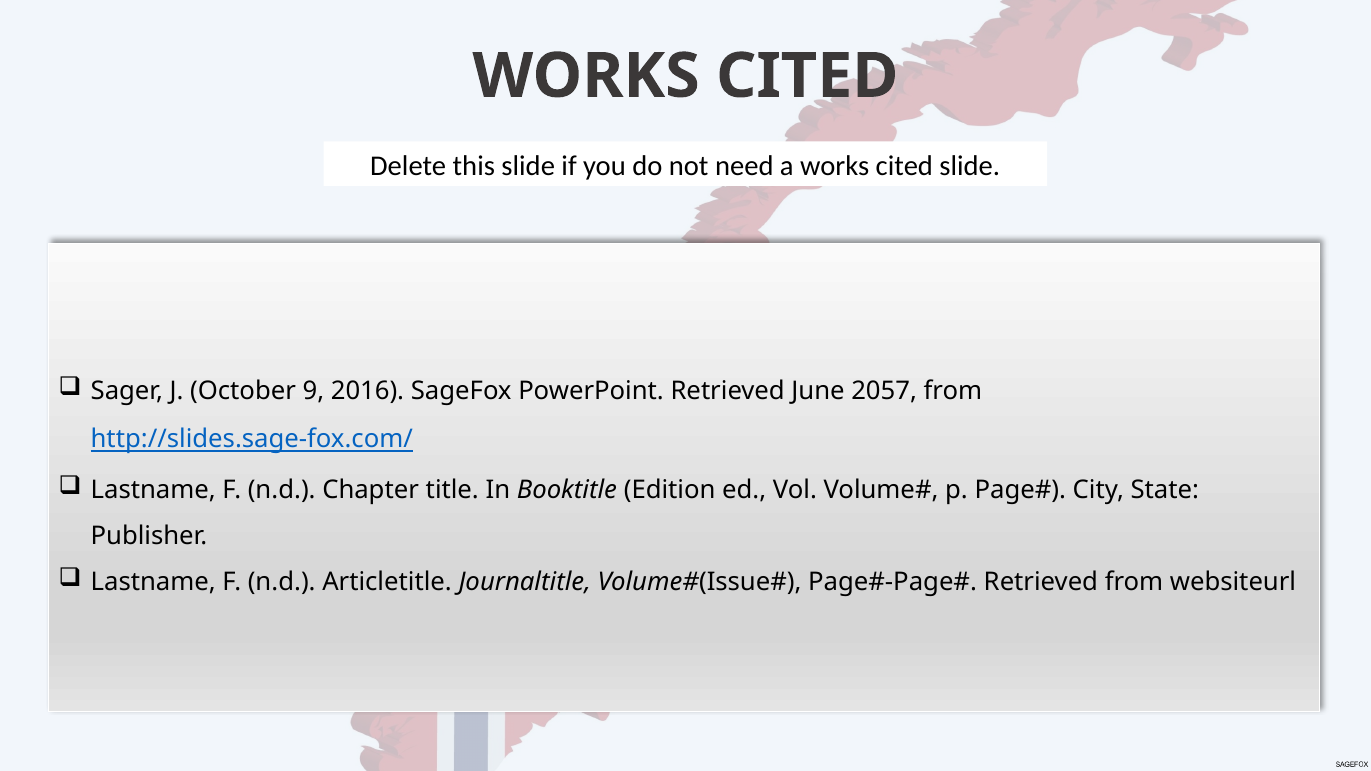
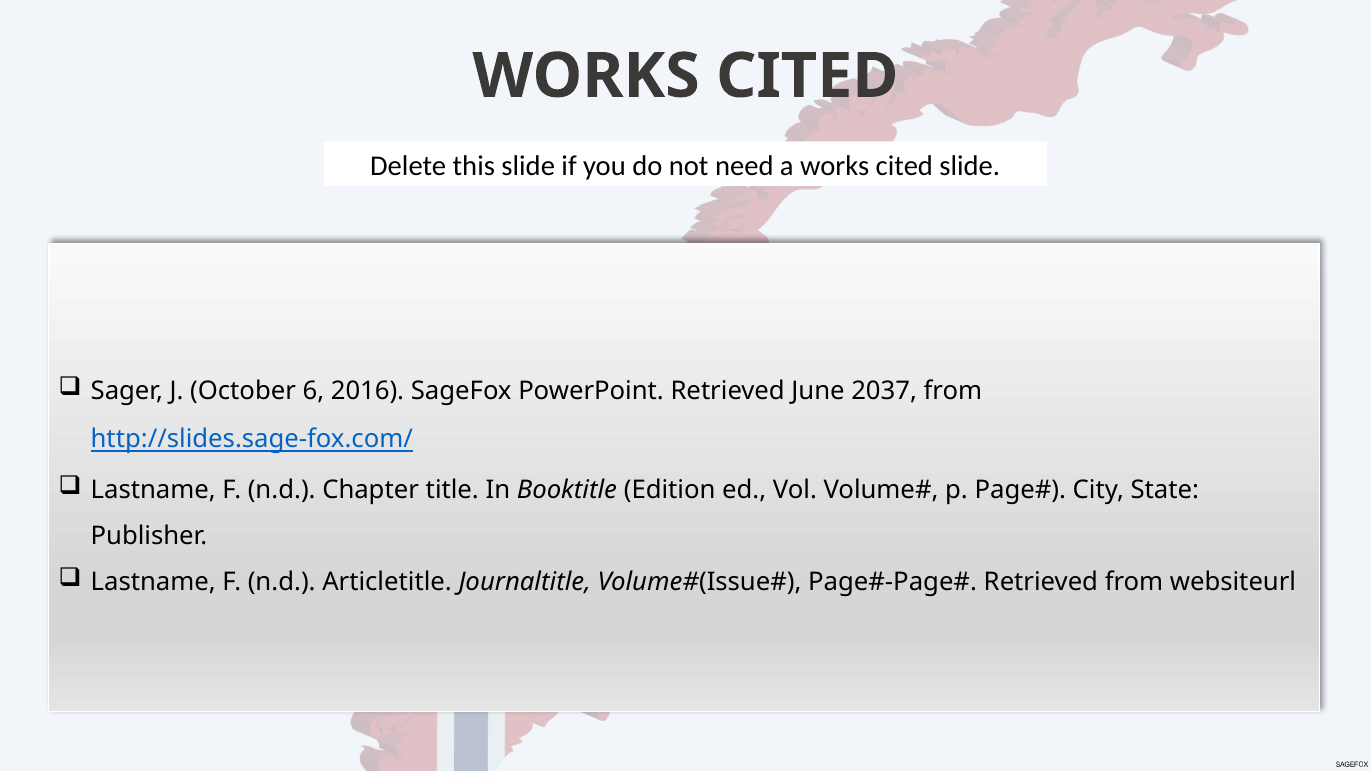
9: 9 -> 6 (313, 391)
2057: 2057 -> 2037 (884, 391)
